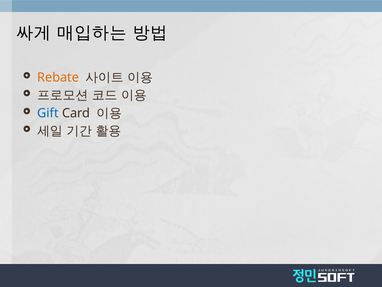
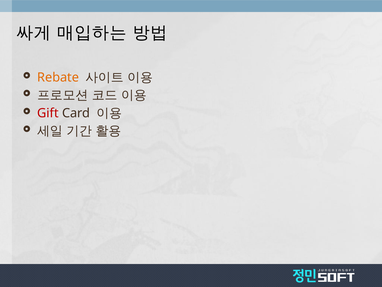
Gift colour: blue -> red (48, 113)
